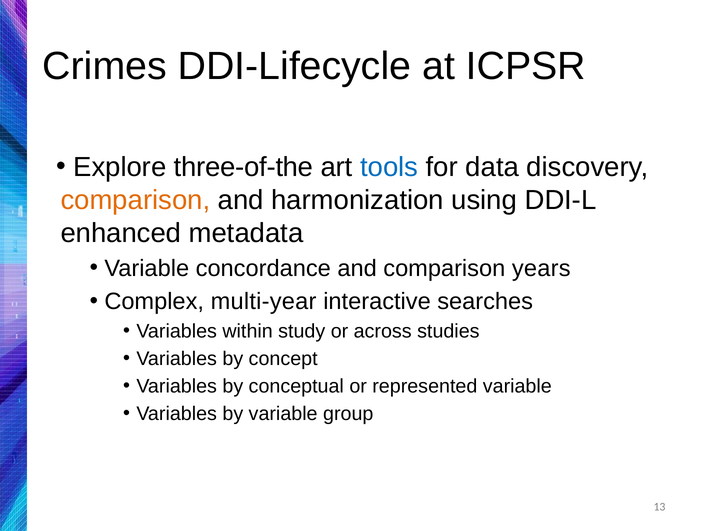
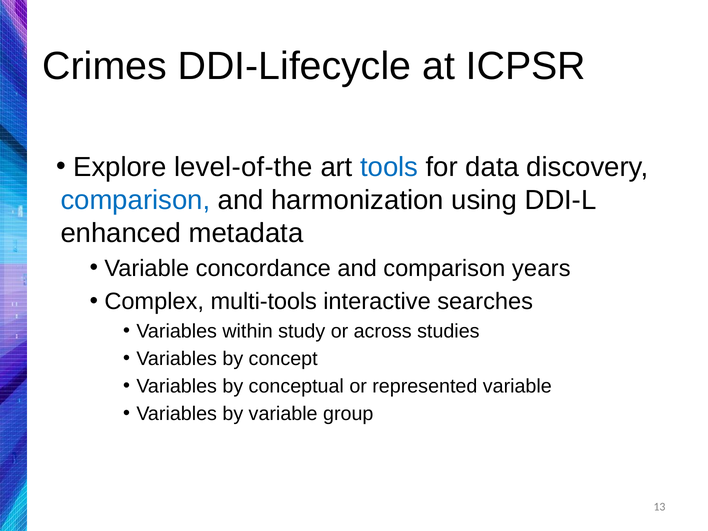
three-of-the: three-of-the -> level-of-the (243, 167)
comparison colour: orange -> blue (135, 200)
multi-year: multi-year -> multi-tools (264, 302)
